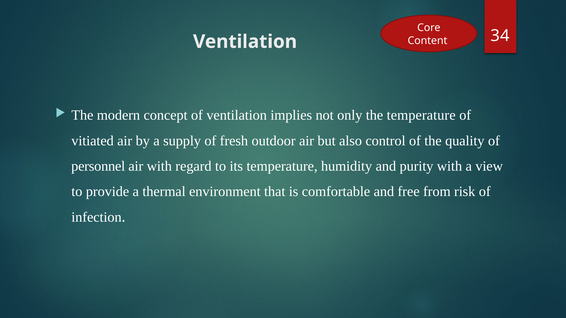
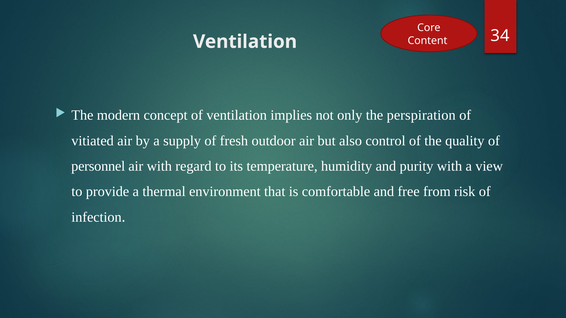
the temperature: temperature -> perspiration (421, 115)
